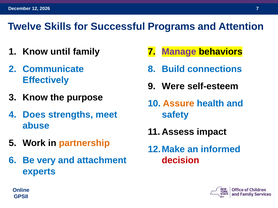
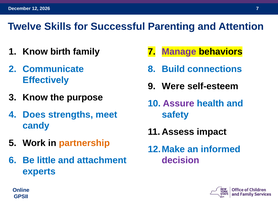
Programs: Programs -> Parenting (171, 26)
until: until -> birth (60, 52)
Assure colour: orange -> purple (179, 104)
abuse: abuse -> candy (36, 126)
very: very -> little (46, 161)
decision colour: red -> purple (180, 161)
